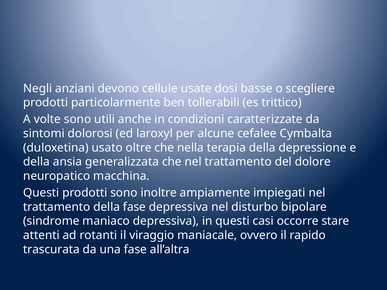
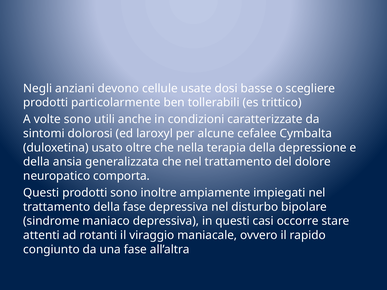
macchina: macchina -> comporta (121, 176)
trascurata: trascurata -> congiunto (51, 250)
